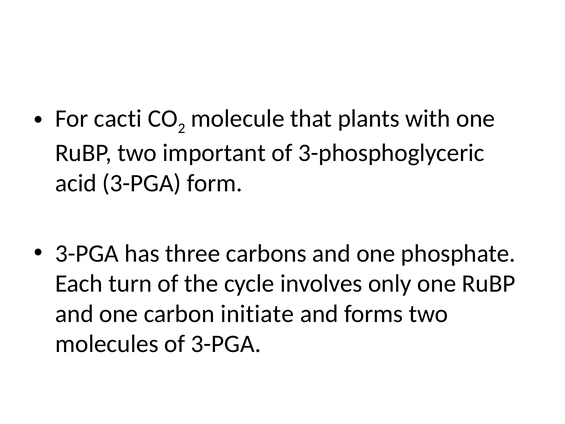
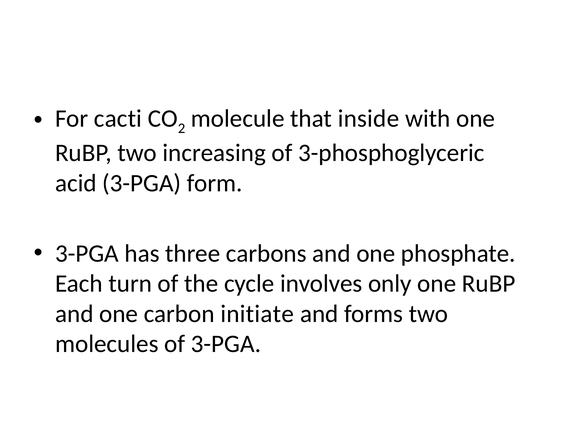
plants: plants -> inside (368, 119)
important: important -> increasing (214, 153)
